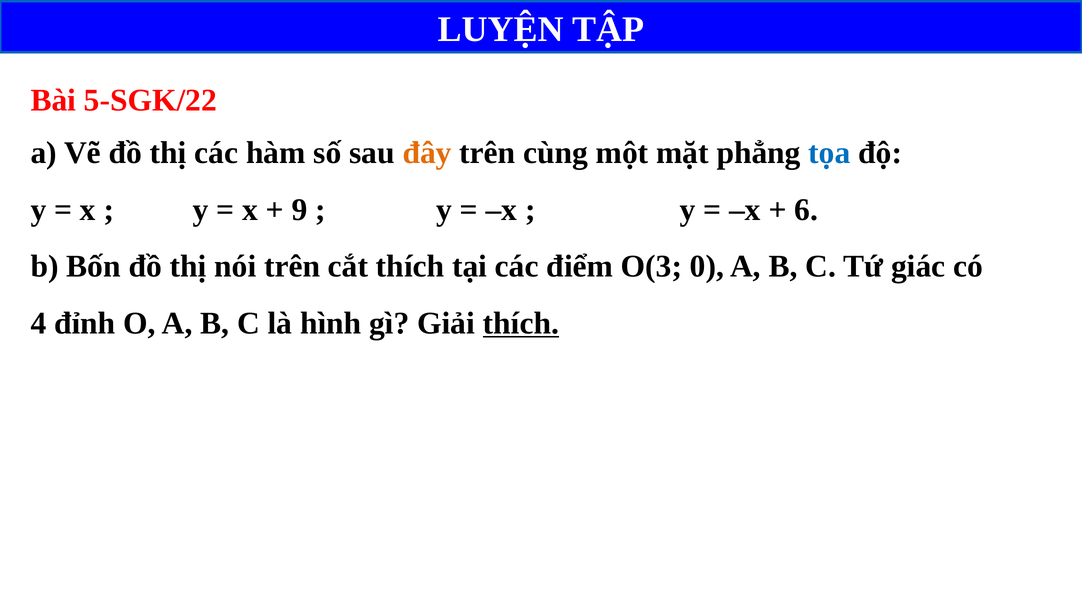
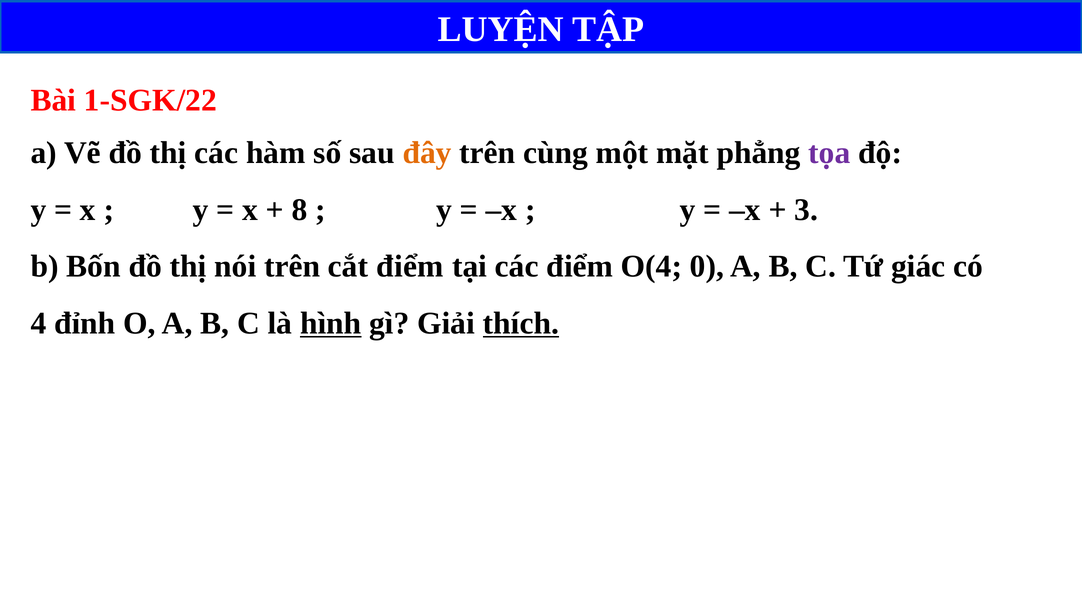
5-SGK/22: 5-SGK/22 -> 1-SGK/22 (150, 100)
tọa colour: blue -> purple (829, 153)
9: 9 -> 8 (300, 210)
6: 6 -> 3 (806, 210)
cắt thích: thích -> điểm (410, 267)
O(3: O(3 -> O(4 (651, 267)
hình underline: none -> present (331, 324)
